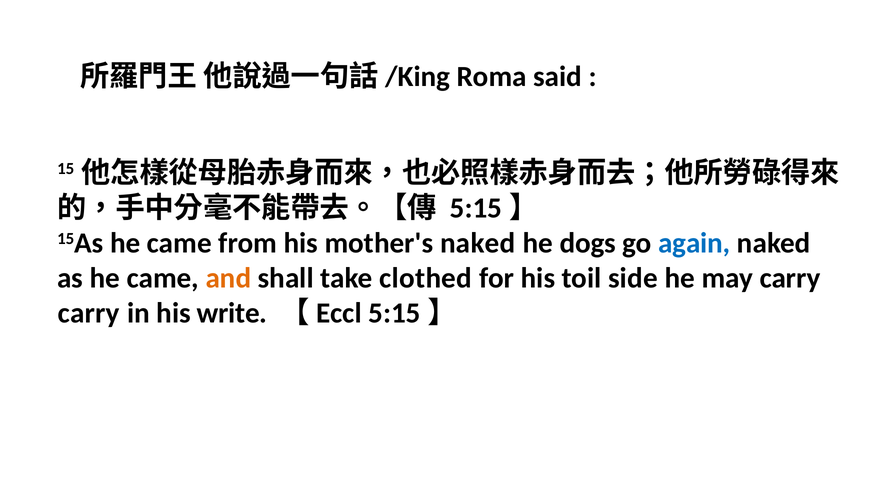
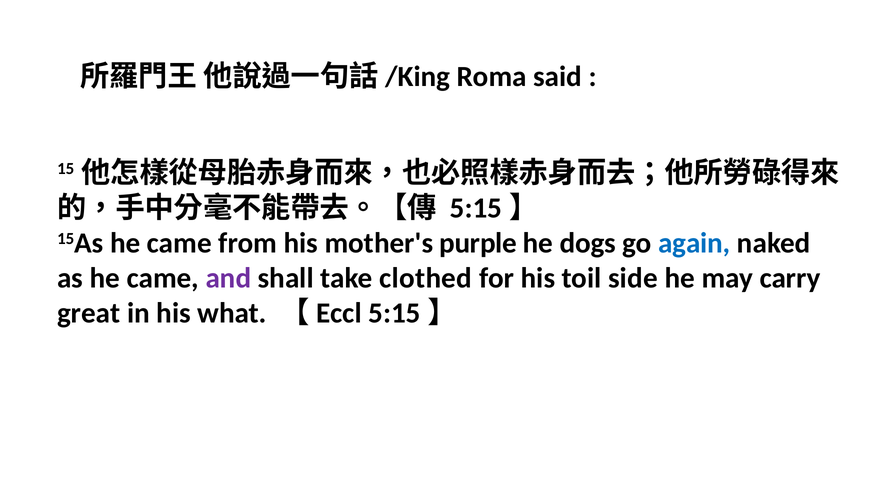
mother's naked: naked -> purple (478, 243)
and colour: orange -> purple (228, 278)
carry: carry -> great (89, 313)
write: write -> what (232, 313)
